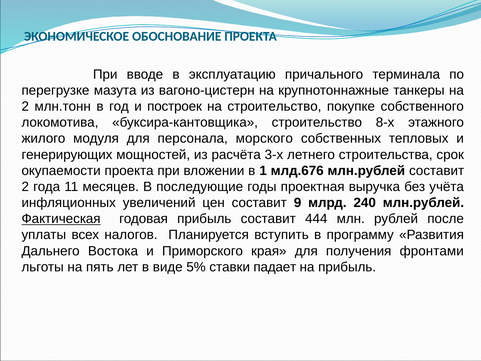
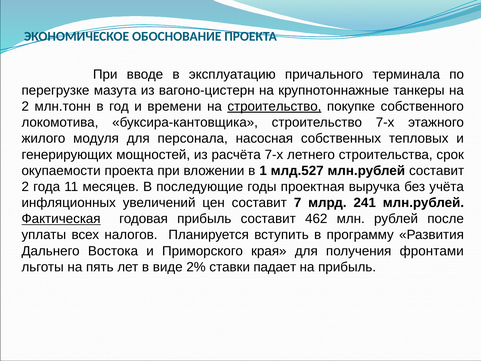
построек: построек -> времени (174, 106)
строительство underline: none -> present (274, 106)
строительство 8-х: 8-х -> 7-х (385, 122)
морского: морского -> насосная (264, 138)
расчёта 3-х: 3-х -> 7-х (274, 155)
млд.676: млд.676 -> млд.527 (297, 171)
9: 9 -> 7 (298, 203)
240: 240 -> 241 (365, 203)
444: 444 -> 462 (316, 219)
5%: 5% -> 2% (196, 267)
